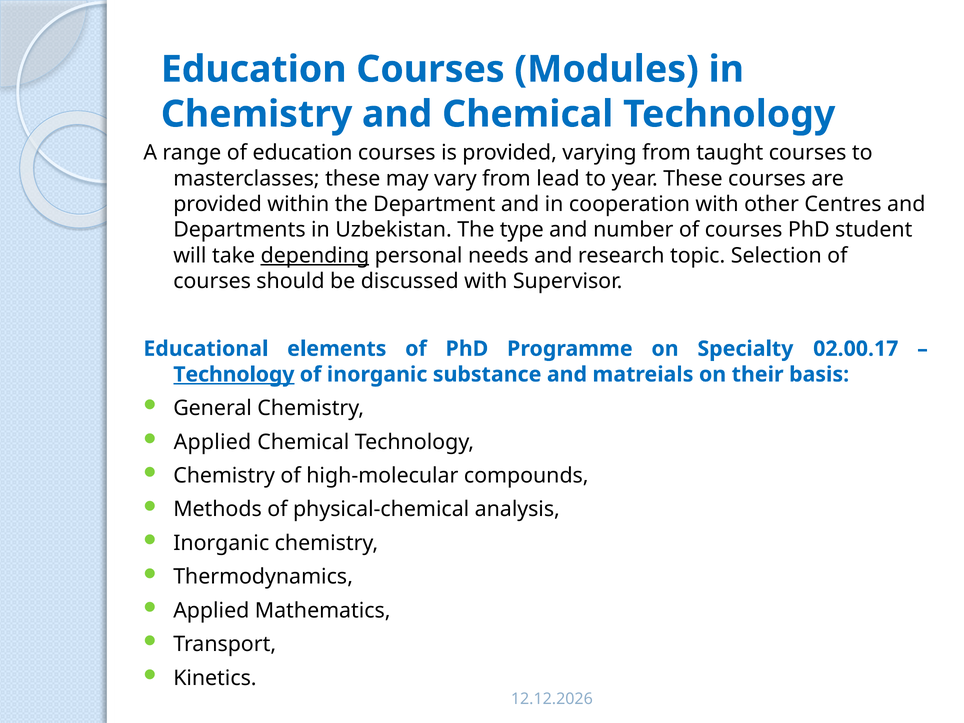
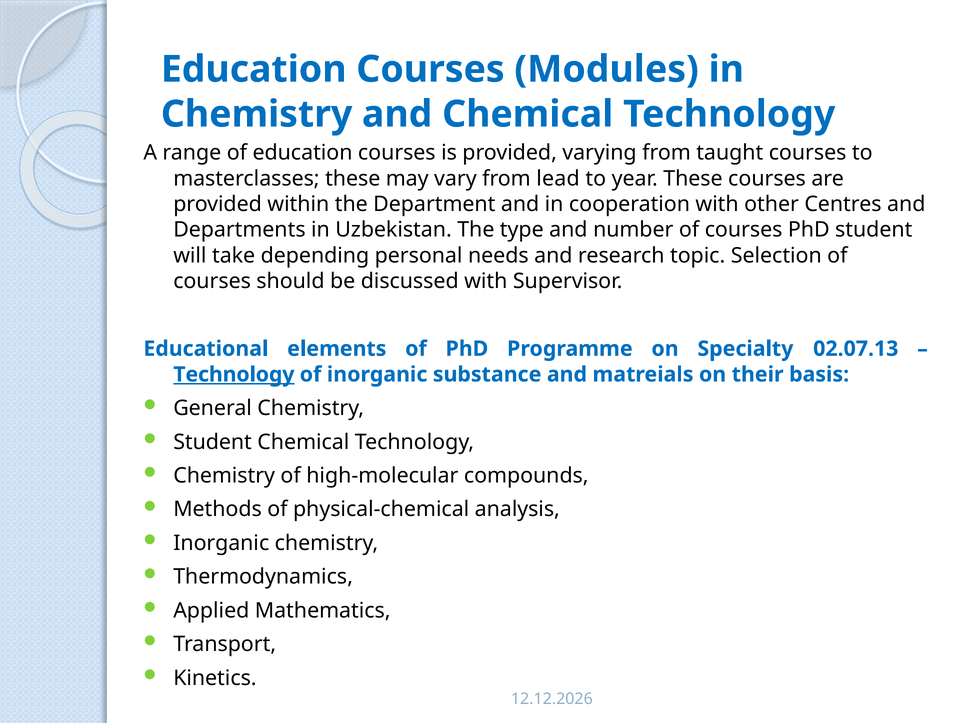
depending underline: present -> none (315, 256)
02.00.17: 02.00.17 -> 02.07.13 (856, 349)
Applied: Applied -> Student (213, 442)
